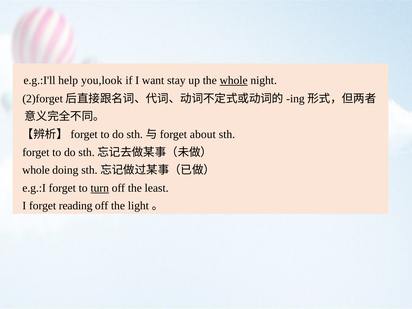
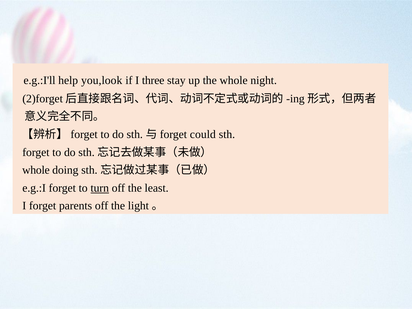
want: want -> three (153, 80)
whole underline: present -> none (234, 80)
about: about -> could (203, 134)
reading: reading -> parents (76, 206)
